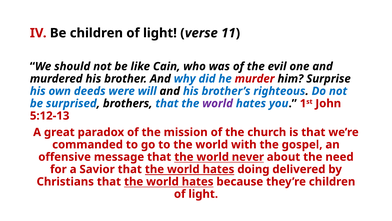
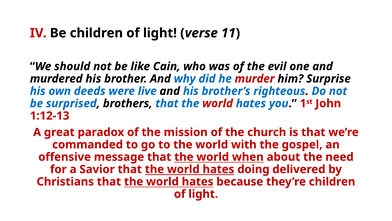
will: will -> live (147, 91)
world colour: purple -> red (218, 103)
5:12-13: 5:12-13 -> 1:12-13 (50, 116)
never: never -> when (248, 157)
